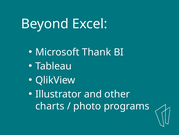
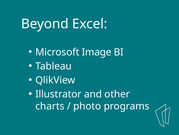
Thank: Thank -> Image (97, 52)
